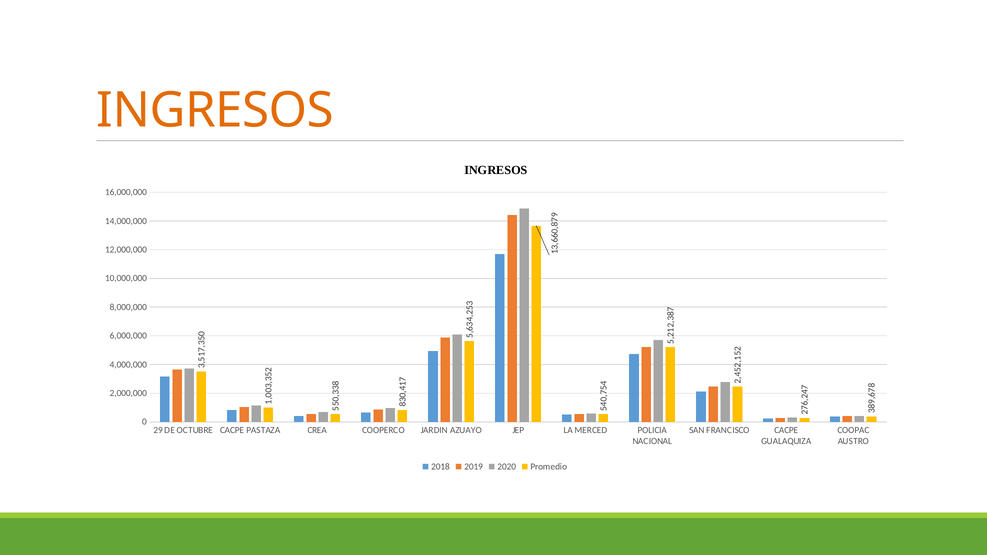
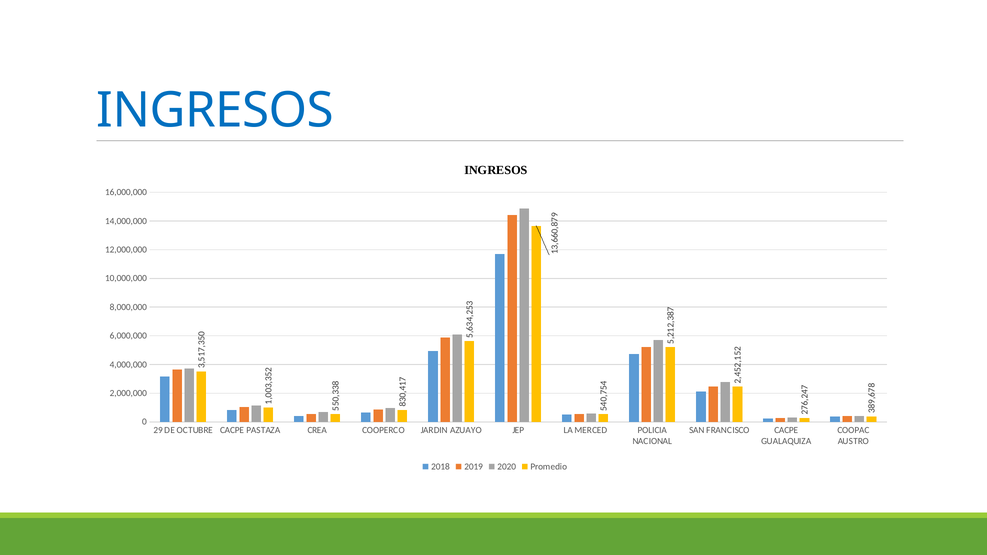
INGRESOS colour: orange -> blue (215, 111)
